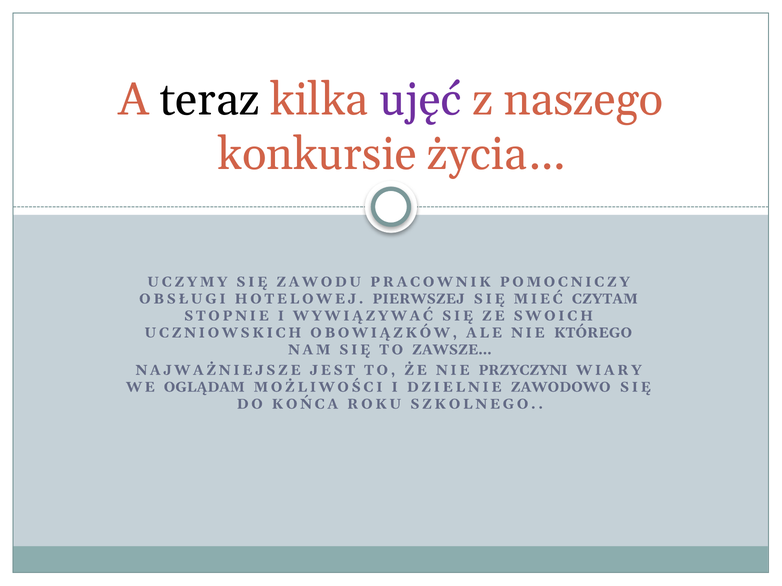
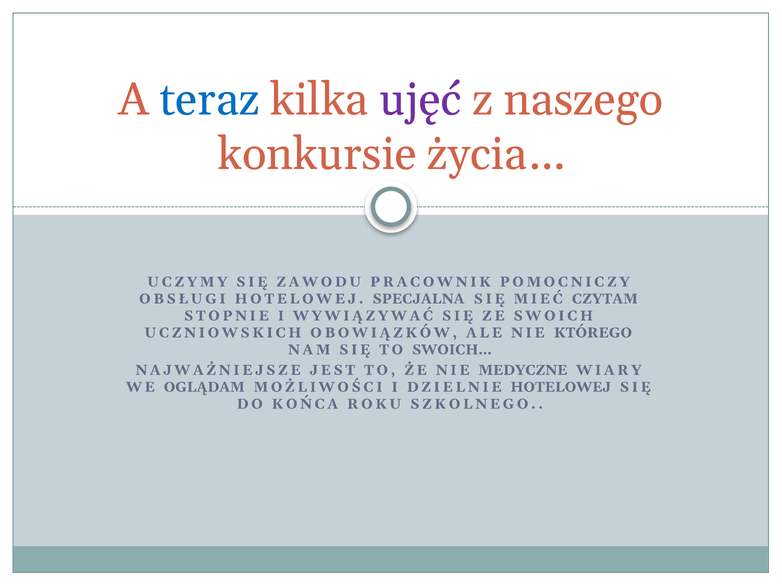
teraz colour: black -> blue (209, 100)
PIERWSZEJ: PIERWSZEJ -> SPECJALNA (418, 299)
ZAWSZE…: ZAWSZE… -> SWOICH… (452, 350)
PRZYCZYNI: PRZYCZYNI -> MEDYCZNE (523, 370)
DZIELNIE ZAWODOWO: ZAWODOWO -> HOTELOWEJ (561, 387)
